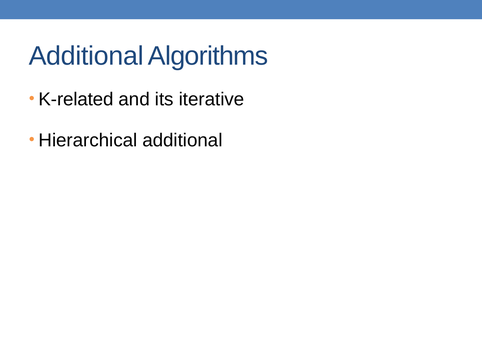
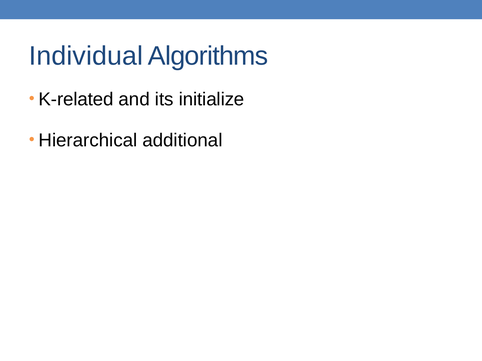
Additional: Additional -> Individual (86, 56)
iterative: iterative -> initialize (212, 99)
